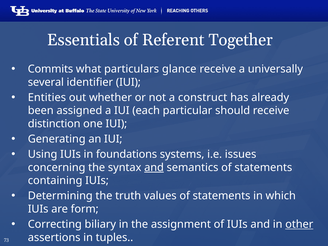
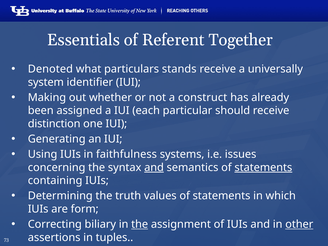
Commits: Commits -> Denoted (50, 69)
glance: glance -> stands (179, 69)
several: several -> system (46, 82)
Entities: Entities -> Making (47, 98)
foundations: foundations -> faithfulness (126, 154)
statements underline: none -> present (263, 167)
the underline: none -> present (140, 224)
